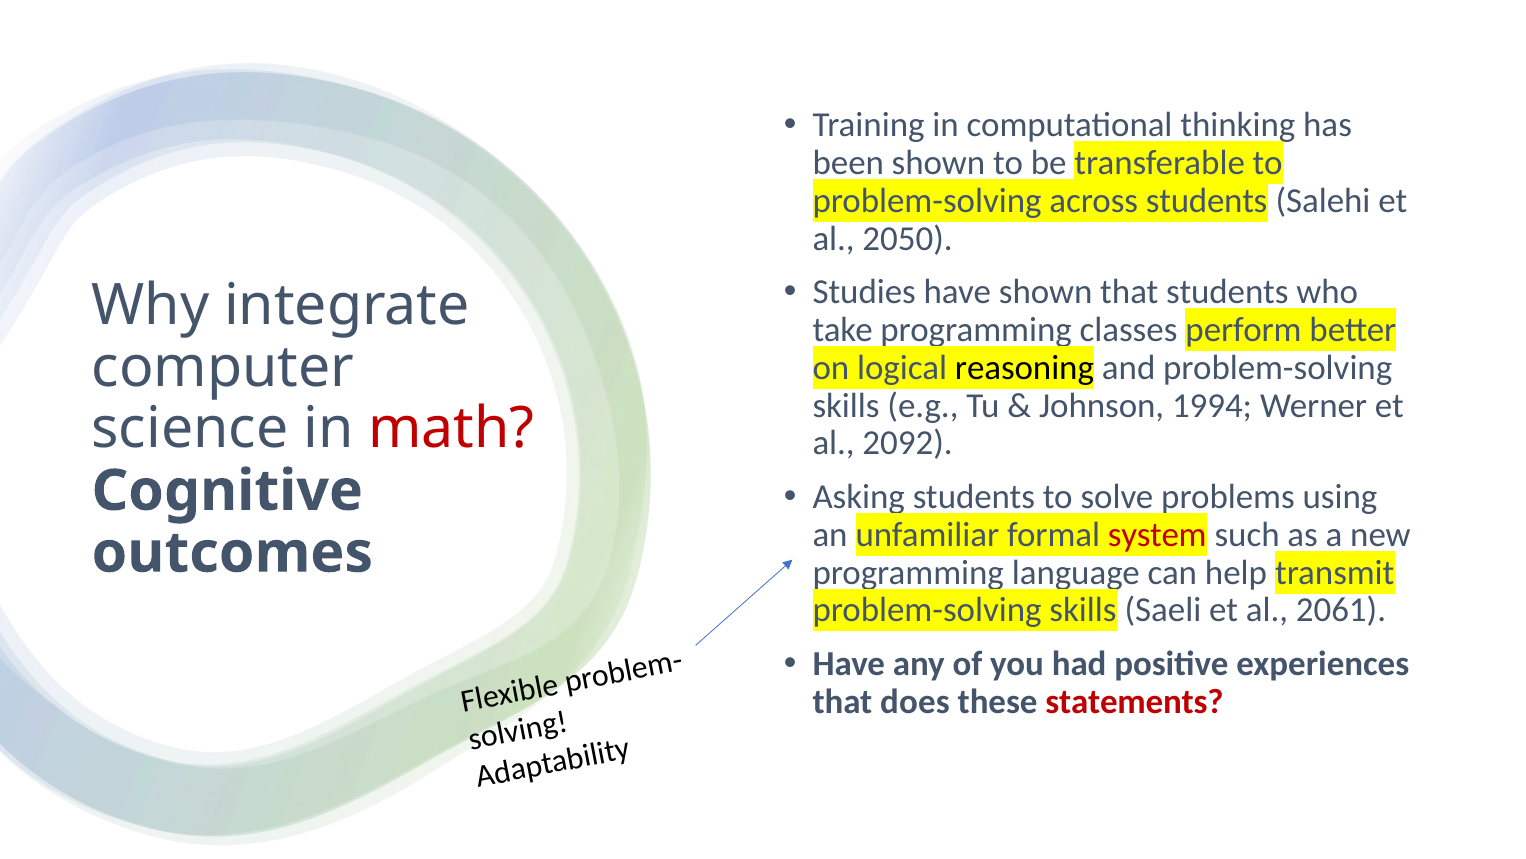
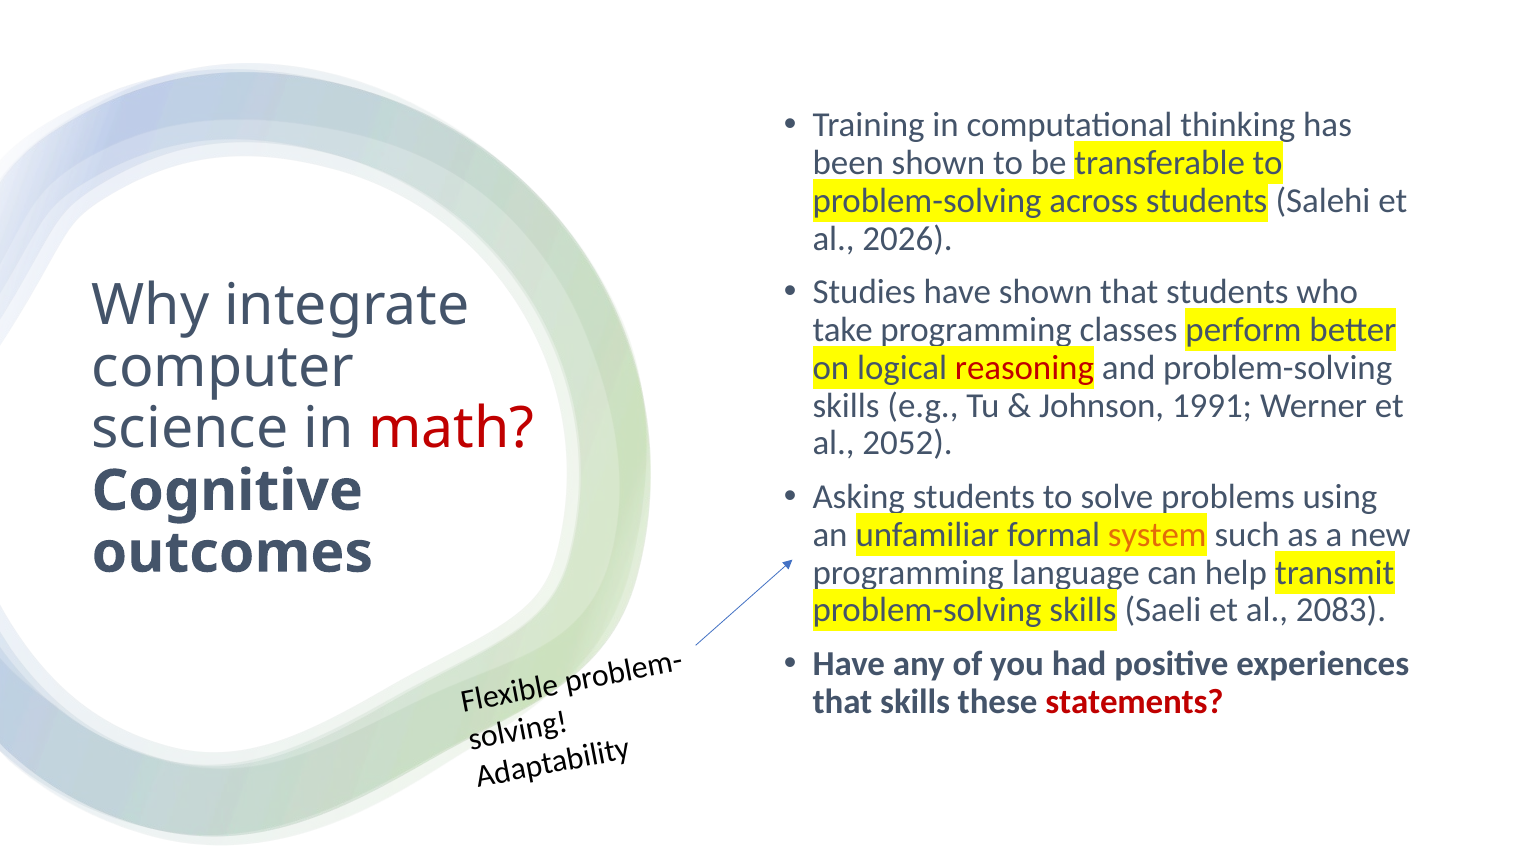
2050: 2050 -> 2026 (908, 238)
reasoning colour: black -> red (1024, 367)
1994: 1994 -> 1991 (1212, 405)
2092: 2092 -> 2052 (908, 443)
system colour: red -> orange (1157, 534)
2061: 2061 -> 2083 (1341, 610)
that does: does -> skills (915, 701)
